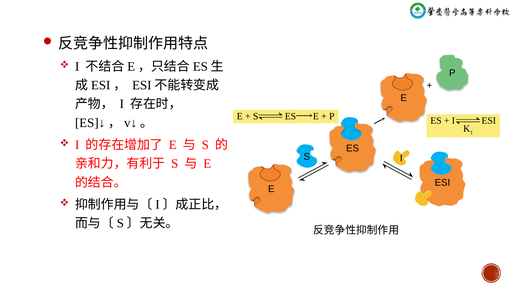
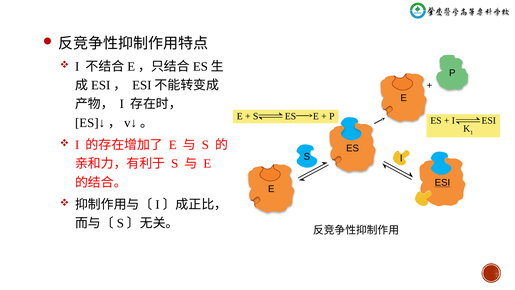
ESI underline: none -> present (442, 182)
